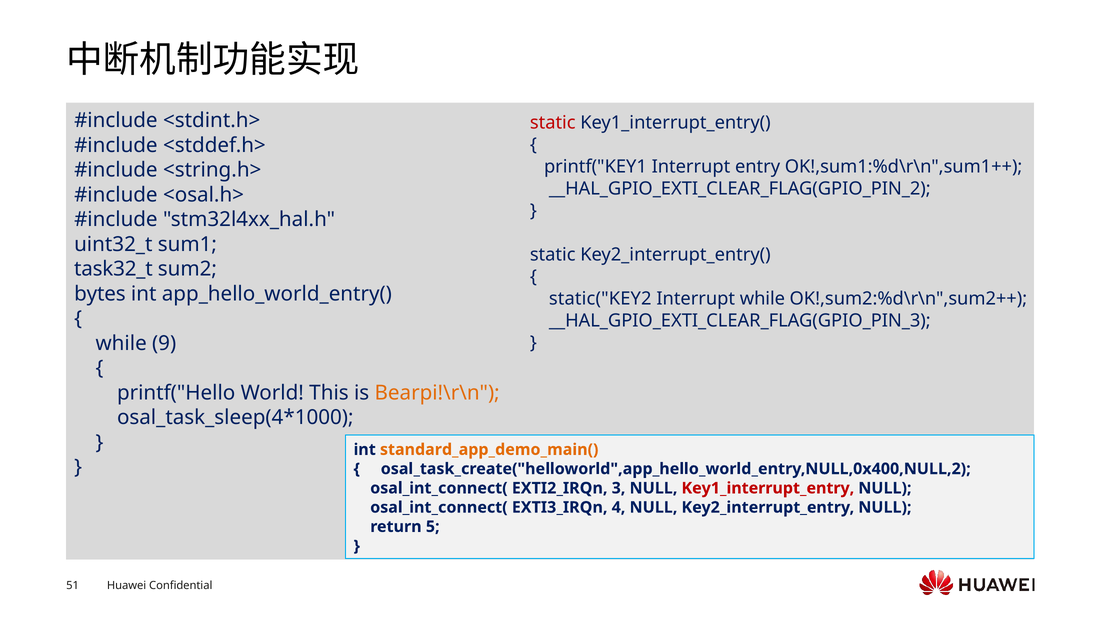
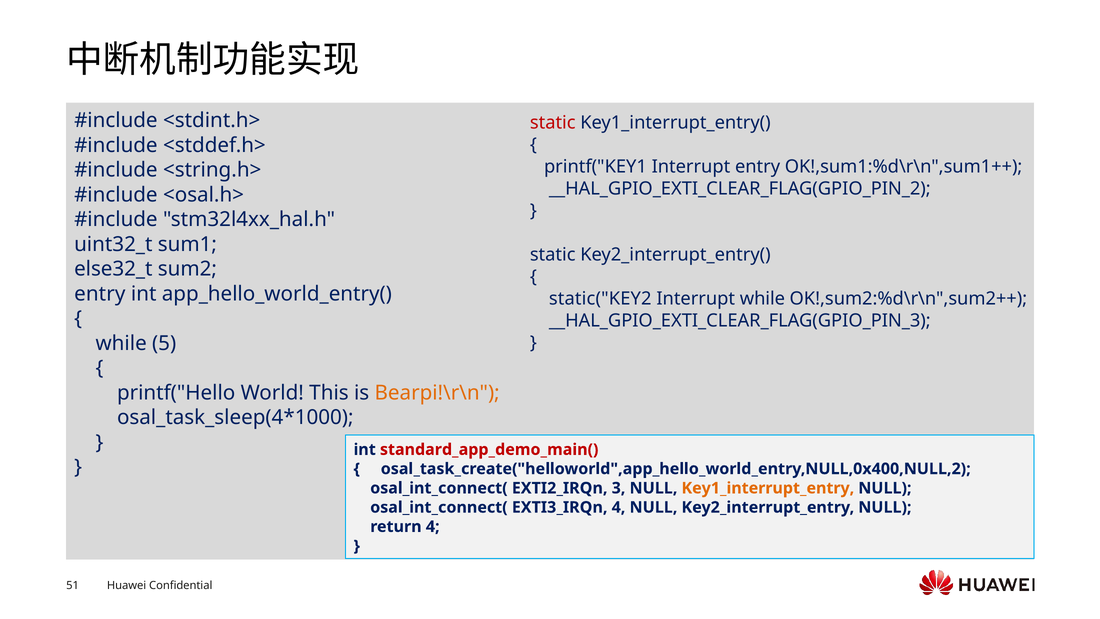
task32_t: task32_t -> else32_t (113, 269)
bytes: bytes -> entry (100, 294)
9: 9 -> 5 (164, 343)
standard_app_demo_main( colour: orange -> red (489, 449)
Key1_interrupt_entry colour: red -> orange (768, 488)
return 5: 5 -> 4 (433, 526)
